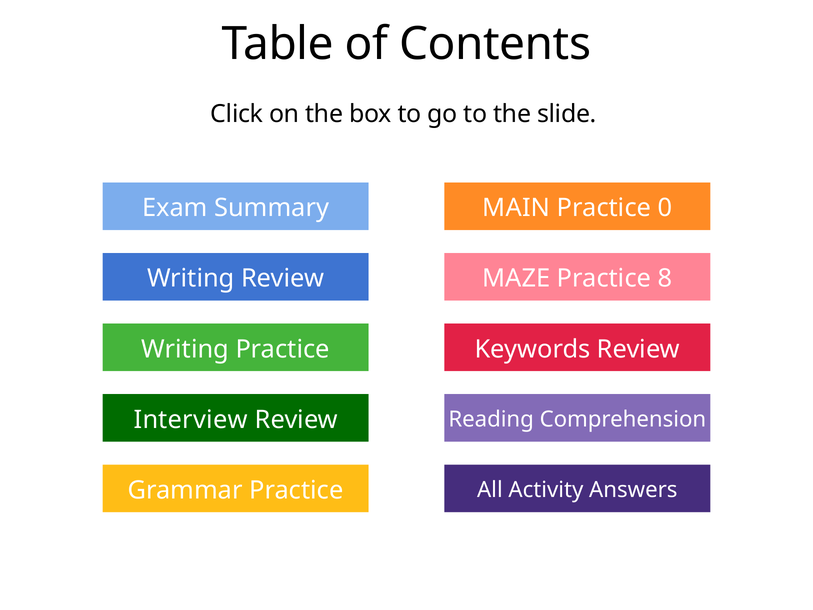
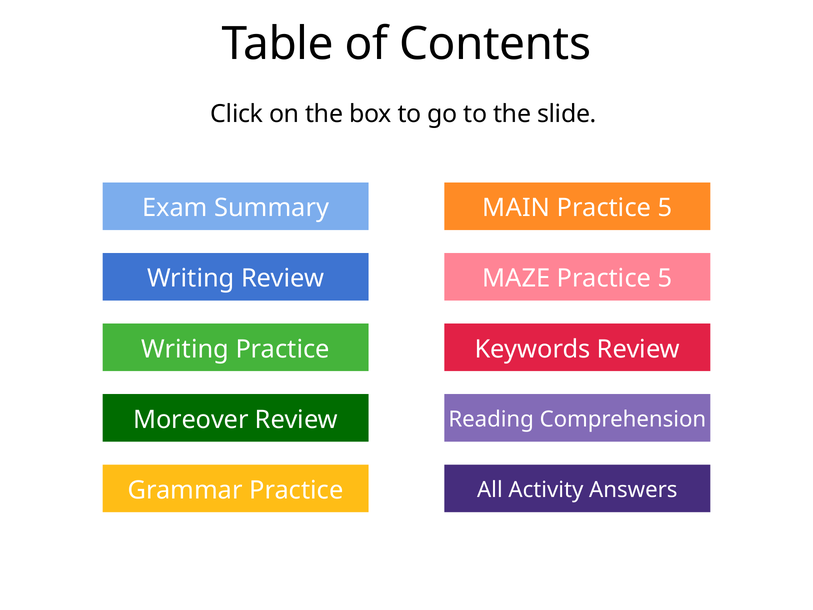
0: 0 -> 5 (665, 208)
MAZE Practice 8: 8 -> 5 (665, 278)
Interview: Interview -> Moreover (191, 419)
